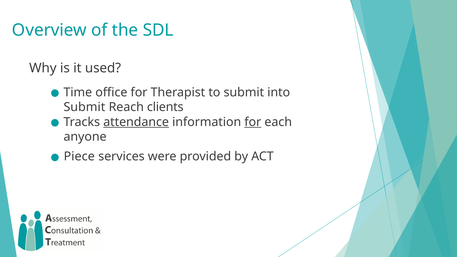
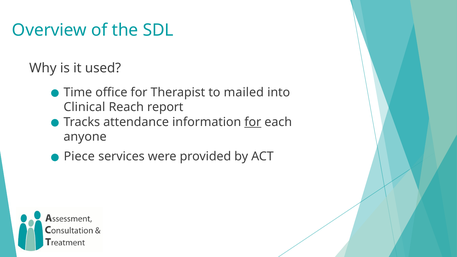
to submit: submit -> mailed (244, 92)
Submit: Submit -> Clinical (84, 107)
clients: clients -> report (165, 107)
attendance underline: present -> none (136, 122)
